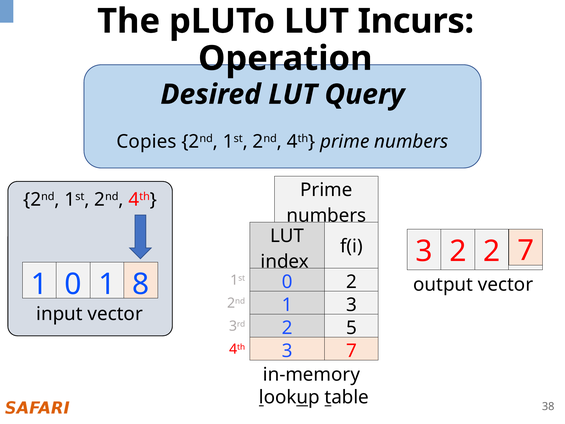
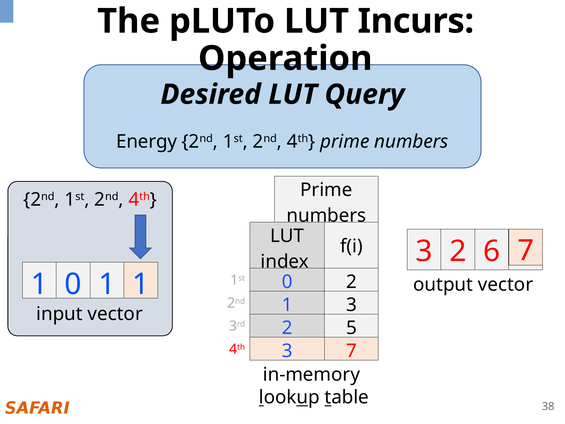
Copies: Copies -> Energy (147, 141)
2 2: 2 -> 6 (492, 251)
1 8: 8 -> 1 (141, 284)
